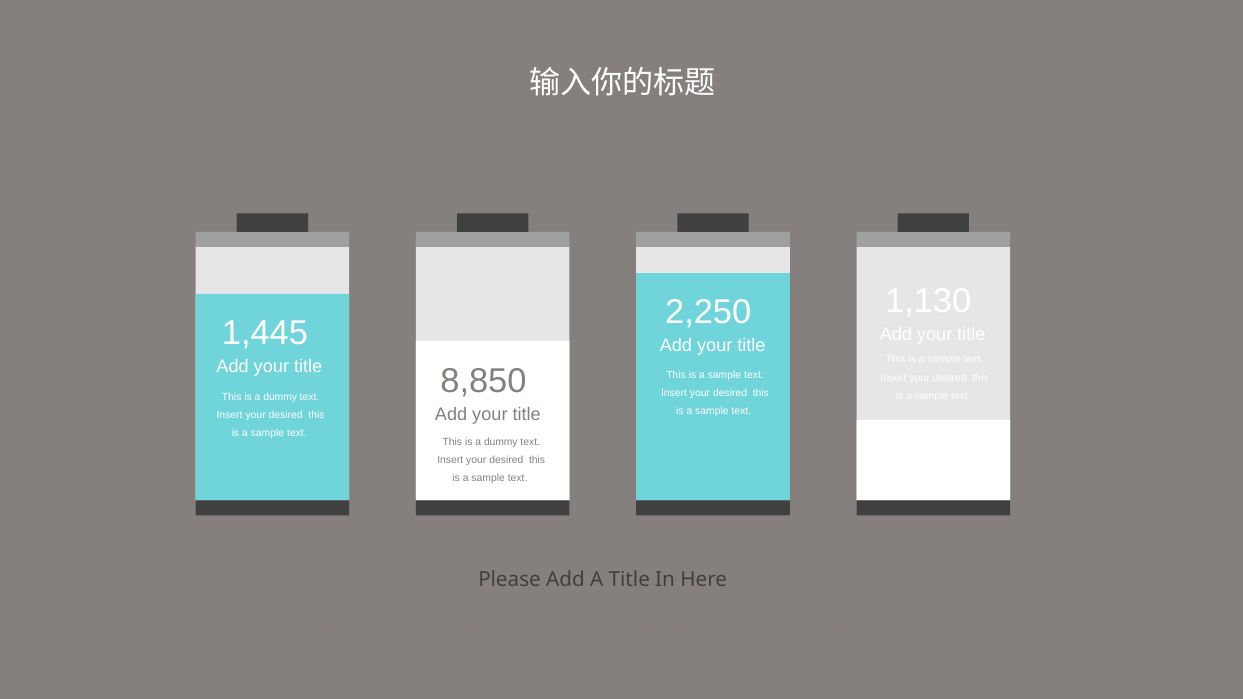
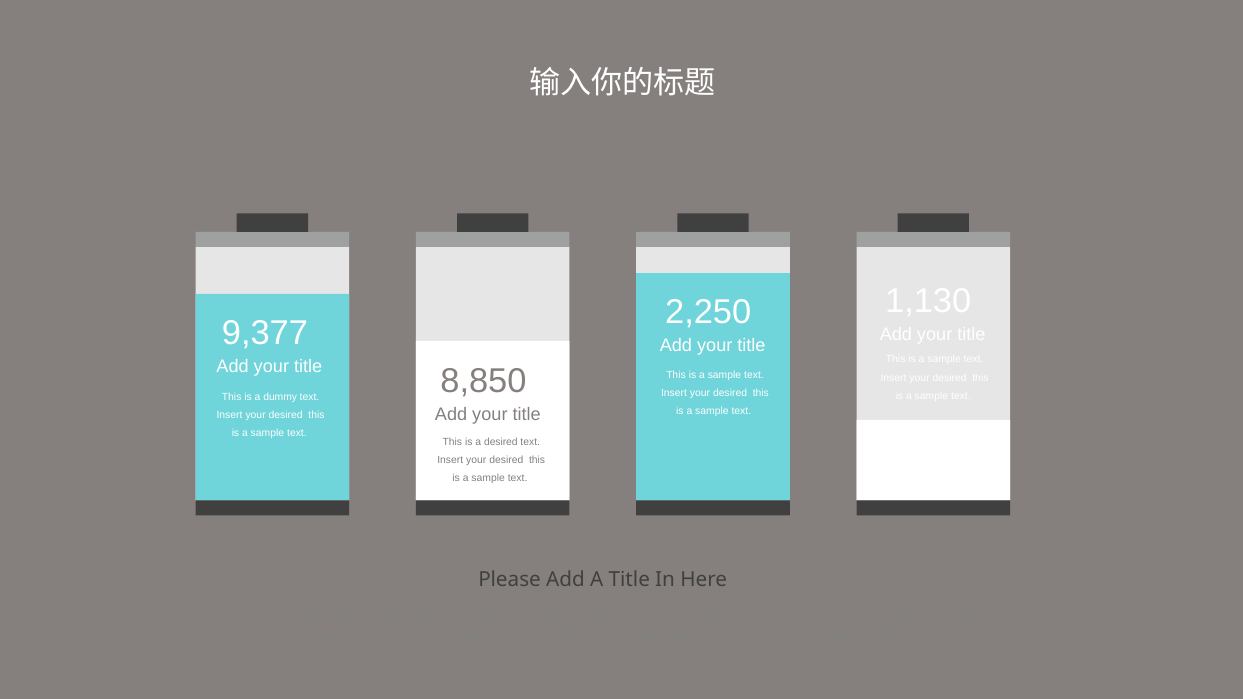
1,445: 1,445 -> 9,377 (265, 333)
dummy: dummy -> desired (501, 442)
